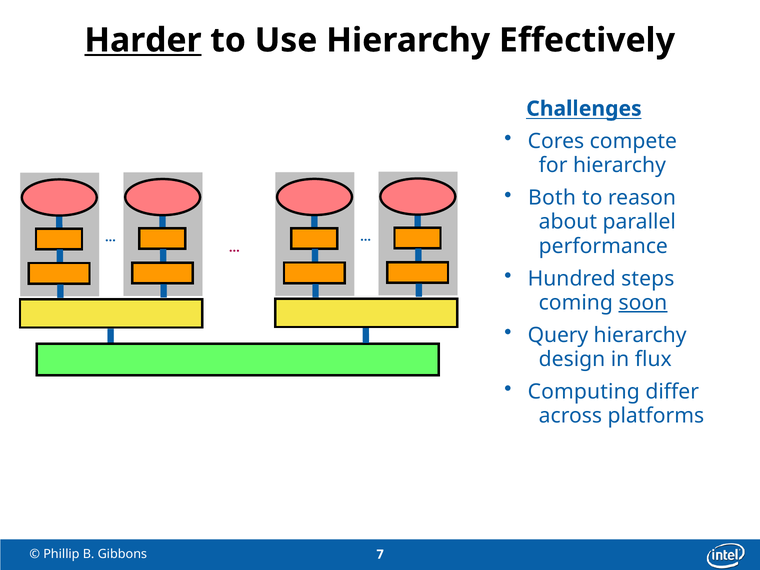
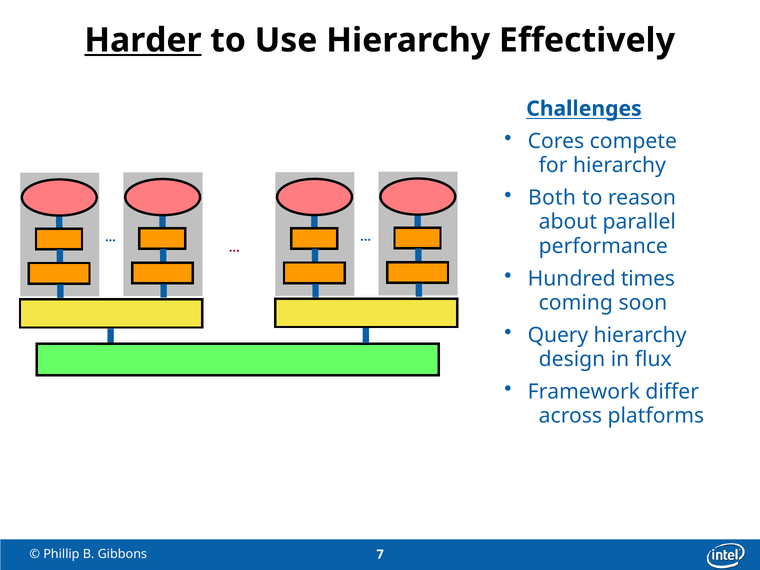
steps: steps -> times (648, 279)
soon underline: present -> none (643, 303)
Computing: Computing -> Framework (584, 392)
